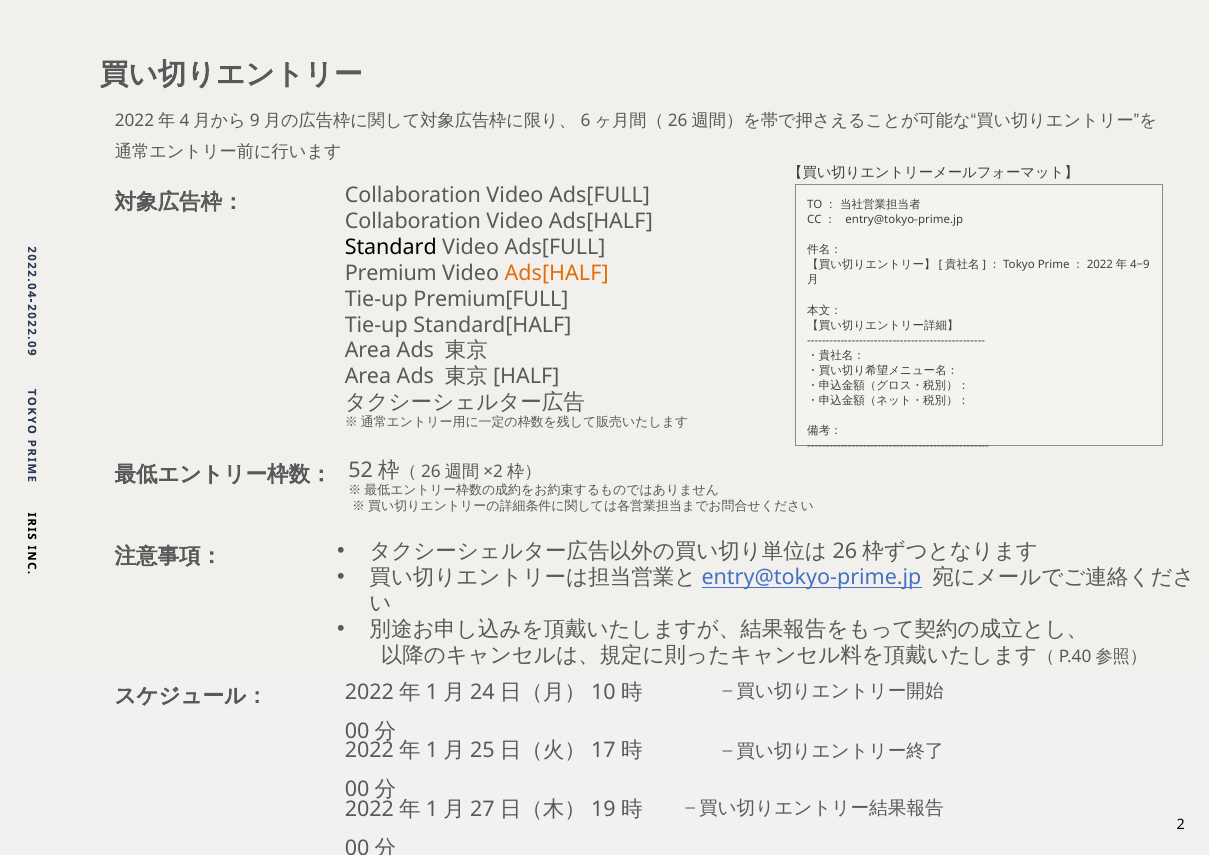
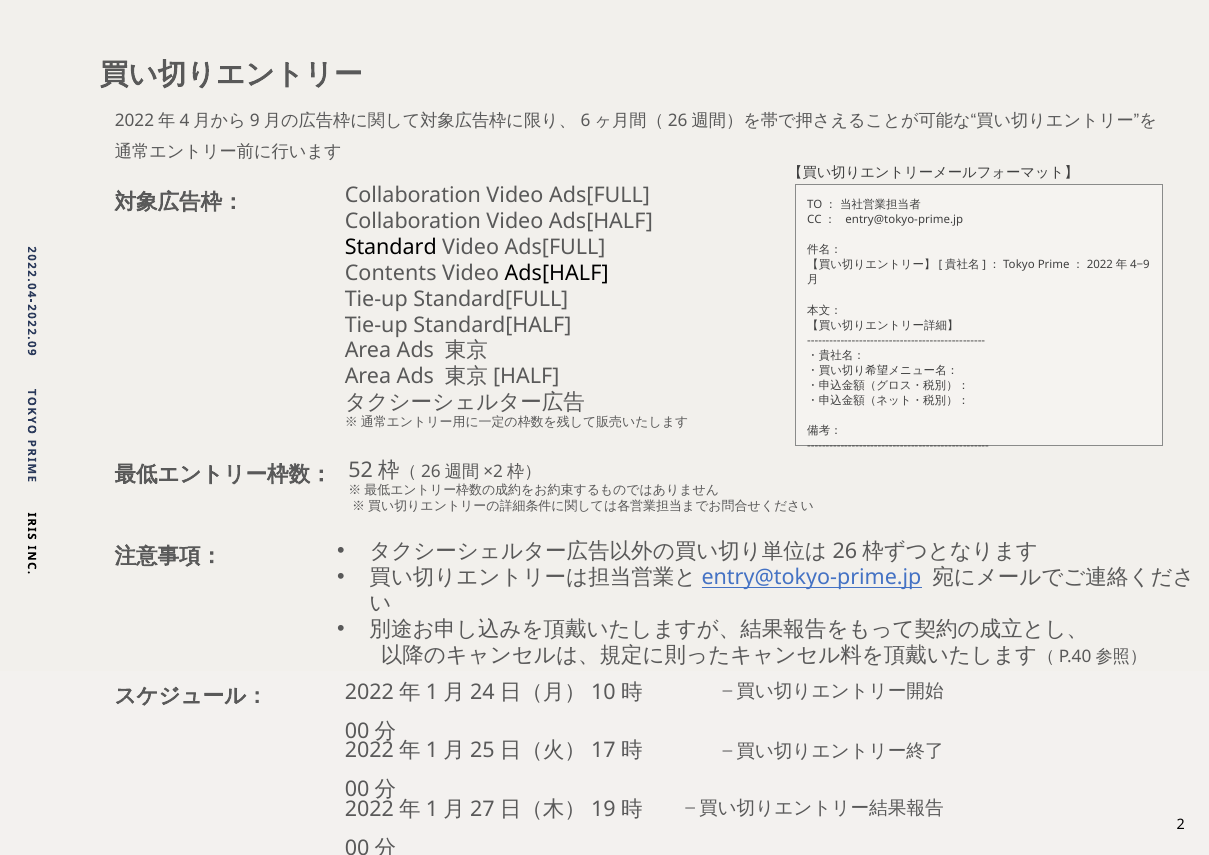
Premium: Premium -> Contents (391, 273)
Ads[HALF colour: orange -> black (557, 273)
Premium[FULL: Premium[FULL -> Standard[FULL (491, 299)
